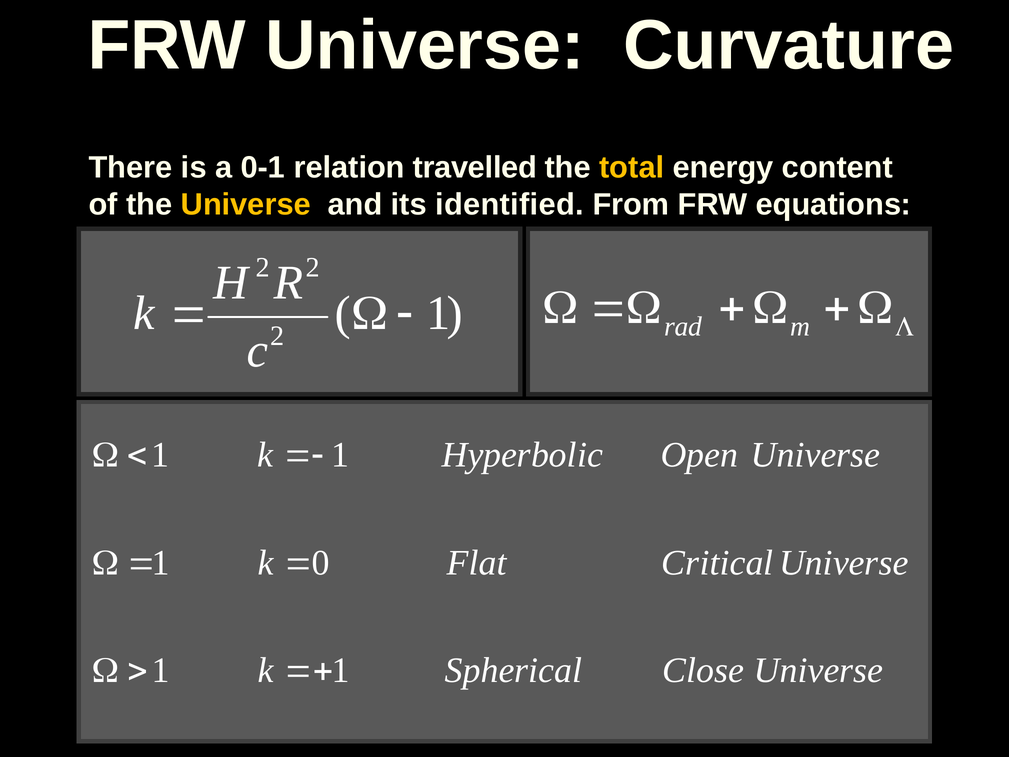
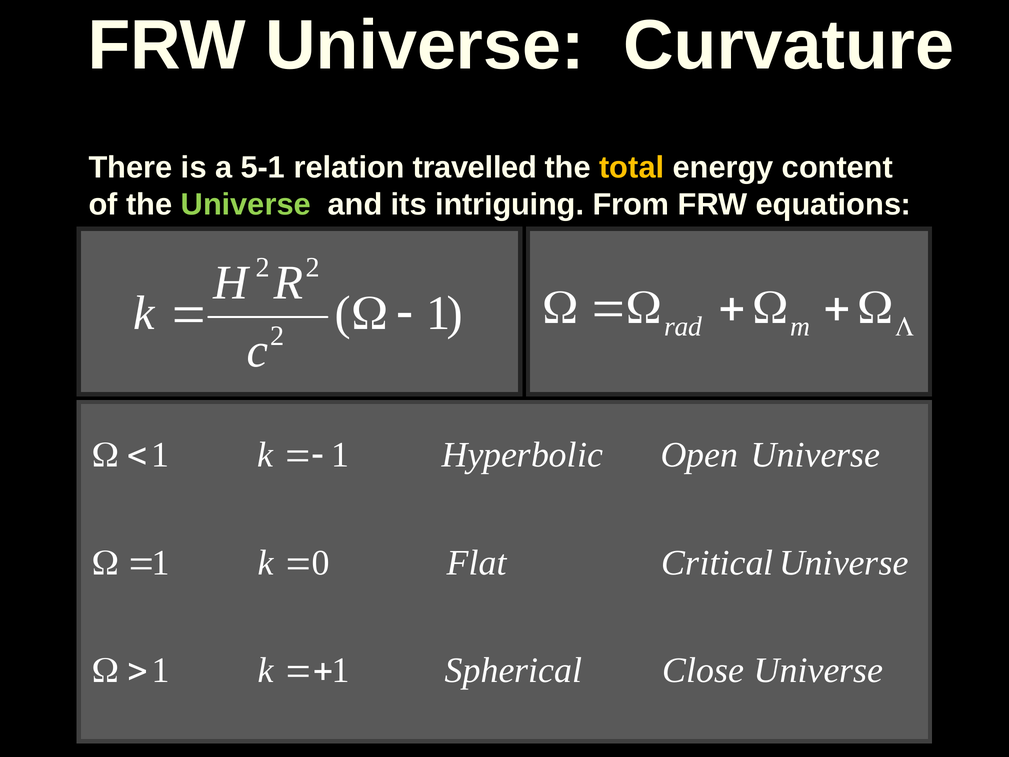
0-1: 0-1 -> 5-1 (263, 167)
Universe colour: yellow -> light green (246, 204)
identified: identified -> intriguing (510, 204)
